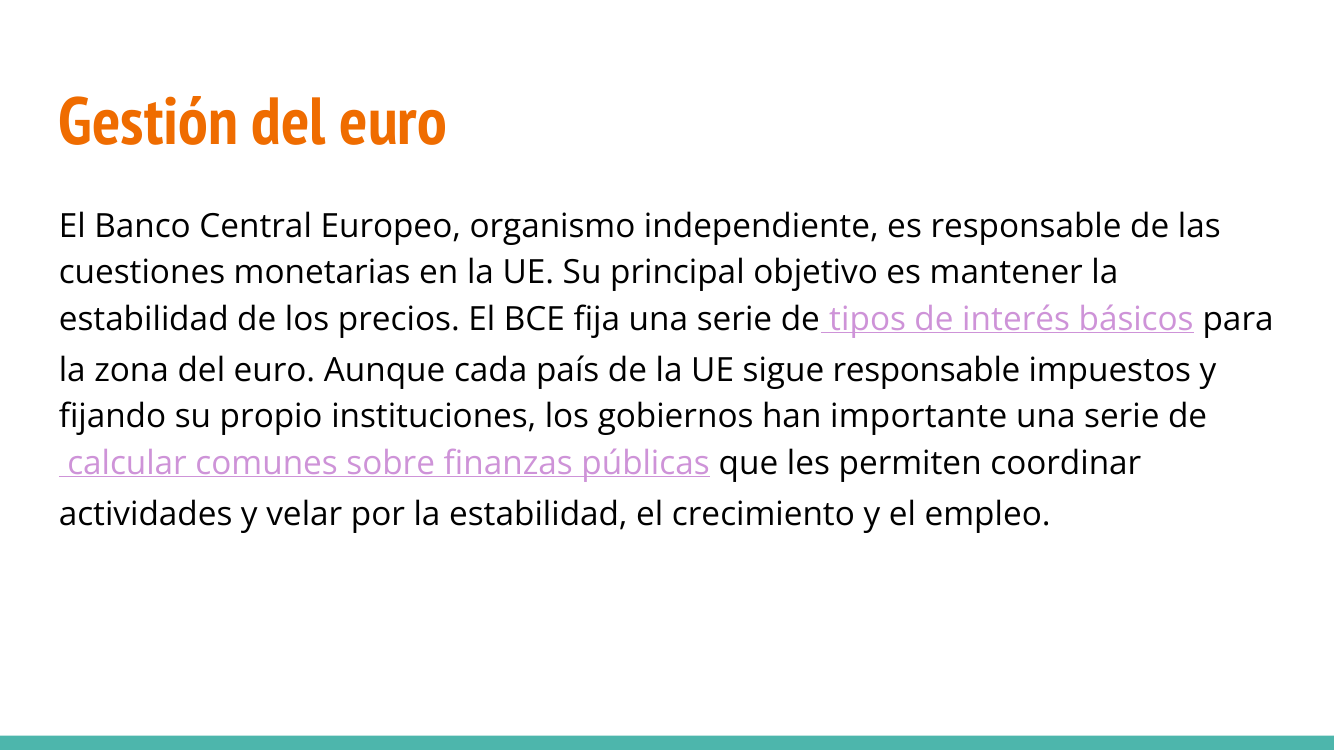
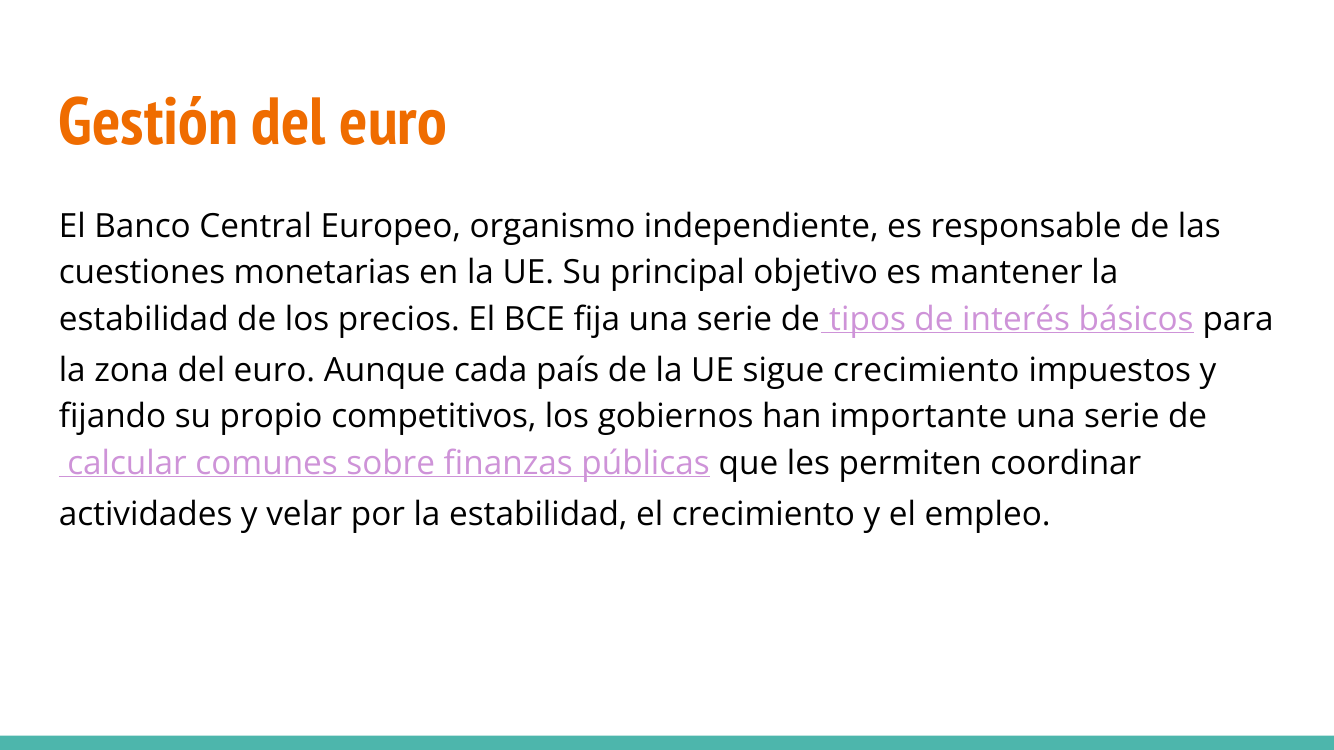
sigue responsable: responsable -> crecimiento (926, 371)
instituciones: instituciones -> competitivos (434, 417)
